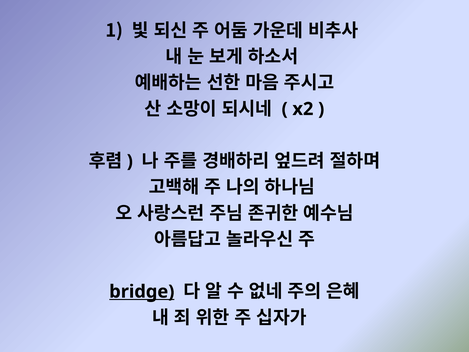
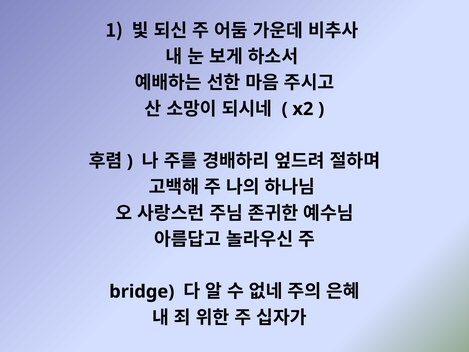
bridge underline: present -> none (142, 291)
